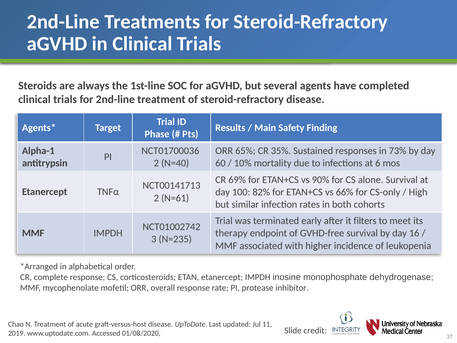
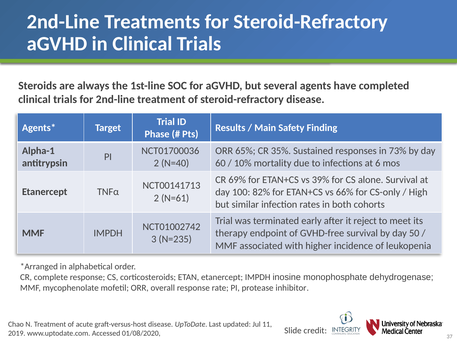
90%: 90% -> 39% (321, 180)
filters: filters -> reject (365, 221)
16: 16 -> 50 (414, 233)
